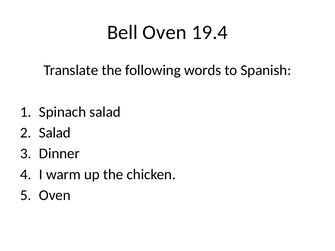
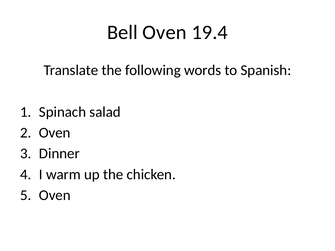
Salad: Salad -> Oven (55, 133)
